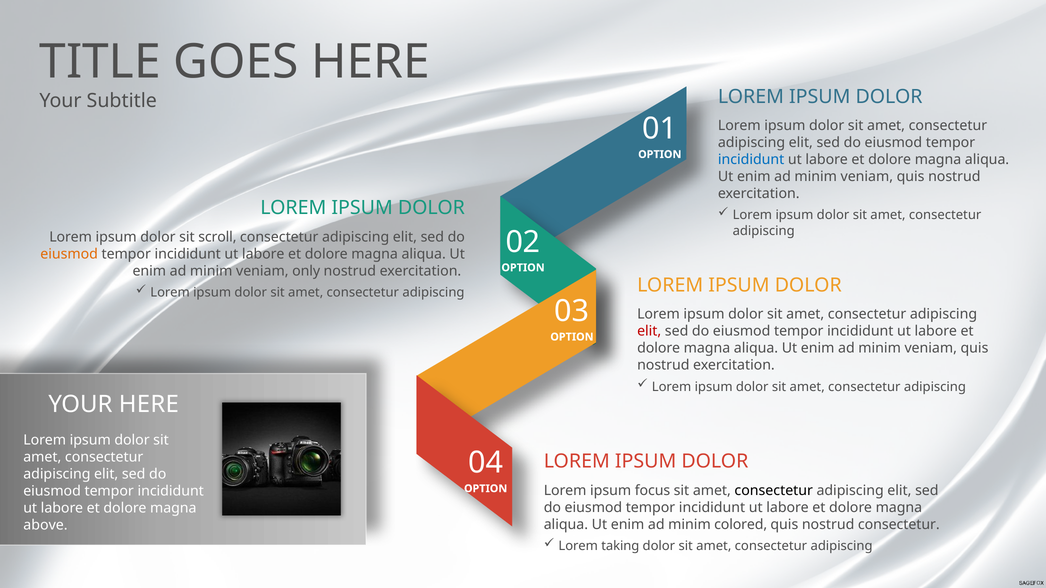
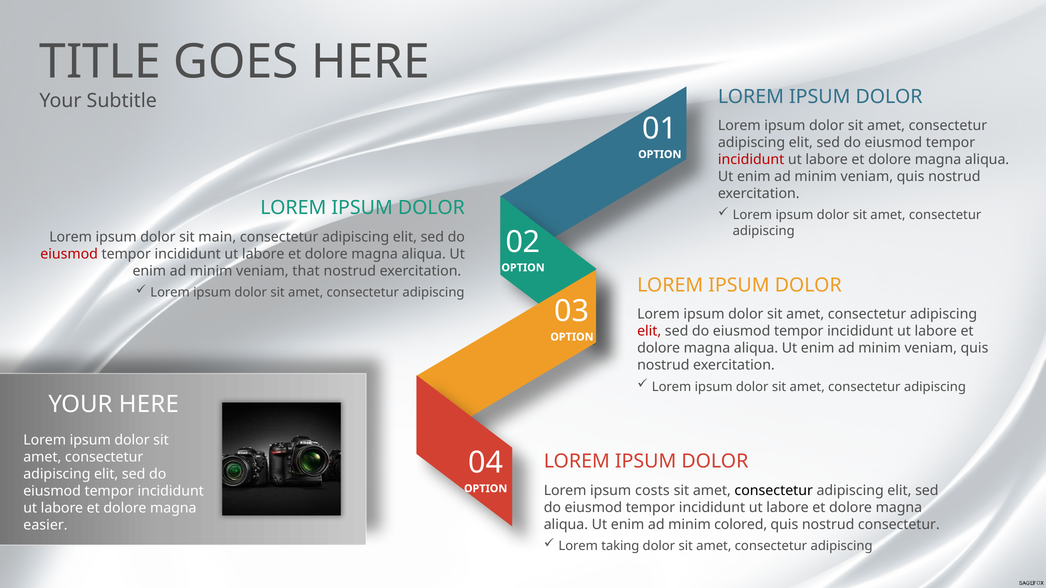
incididunt colour: blue -> red (751, 160)
scroll: scroll -> main (217, 237)
eiusmod colour: orange -> red (69, 254)
only: only -> that (306, 271)
focus: focus -> costs (652, 491)
above: above -> easier (45, 525)
